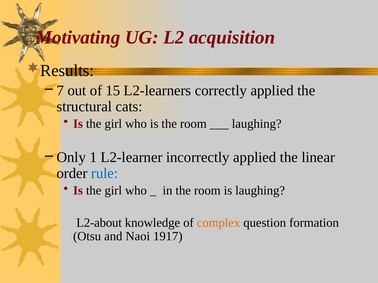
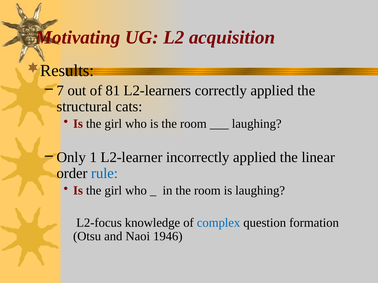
15: 15 -> 81 (113, 91)
L2-about: L2-about -> L2-focus (99, 223)
complex colour: orange -> blue (219, 223)
1917: 1917 -> 1946 (168, 237)
